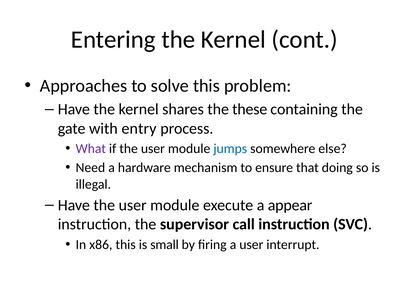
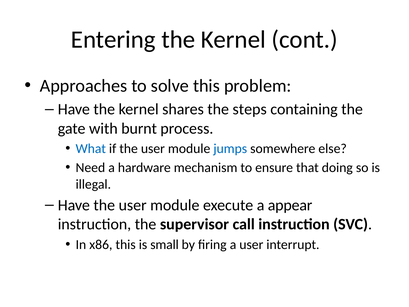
these: these -> steps (250, 109)
entry: entry -> burnt (139, 128)
What colour: purple -> blue (91, 149)
